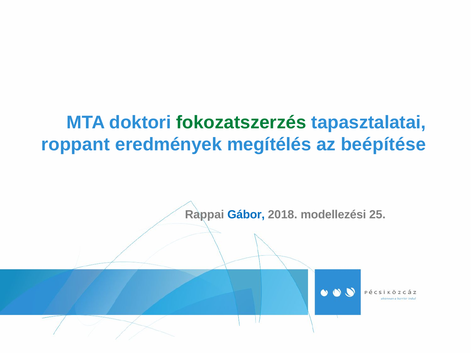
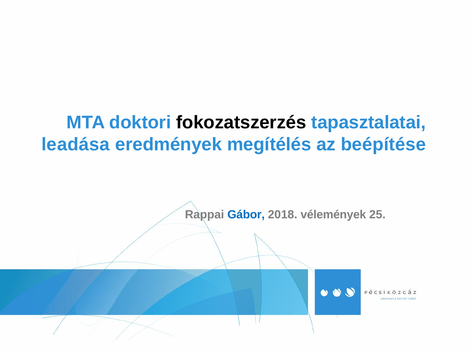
fokozatszerzés colour: green -> black (241, 122)
roppant: roppant -> leadása (76, 144)
modellezési: modellezési -> vélemények (333, 215)
